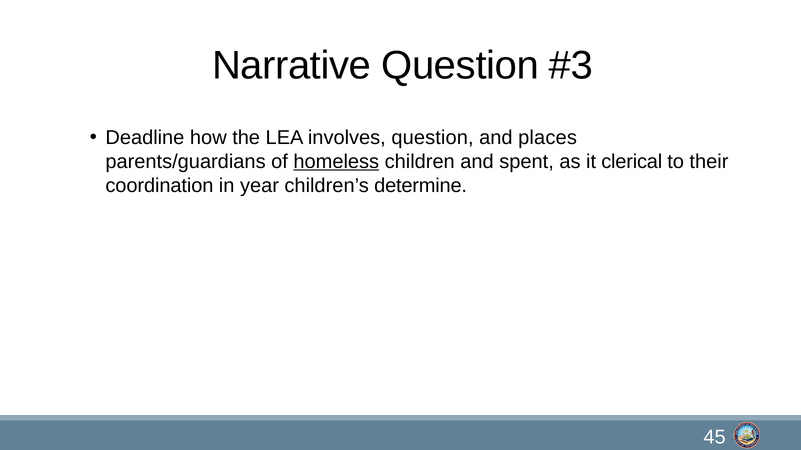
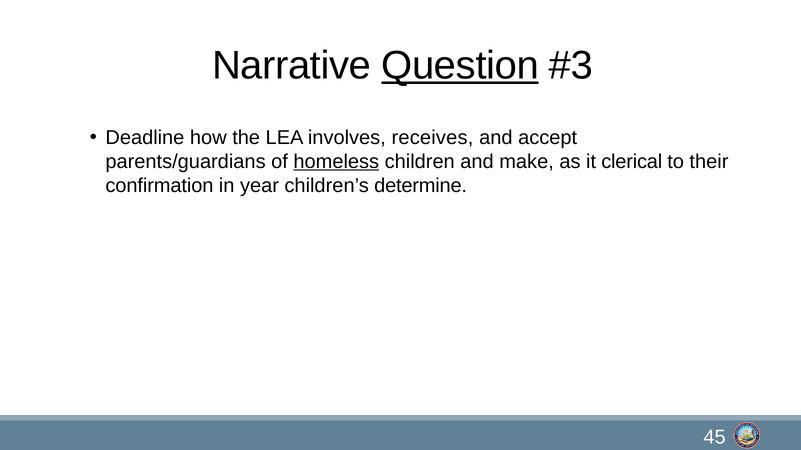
Question underline: none -> present (460, 66)
involves question: question -> receives (432, 138)
places: places -> accept (548, 138)
spent: spent -> make (527, 162)
coordination: coordination -> confirmation (159, 186)
